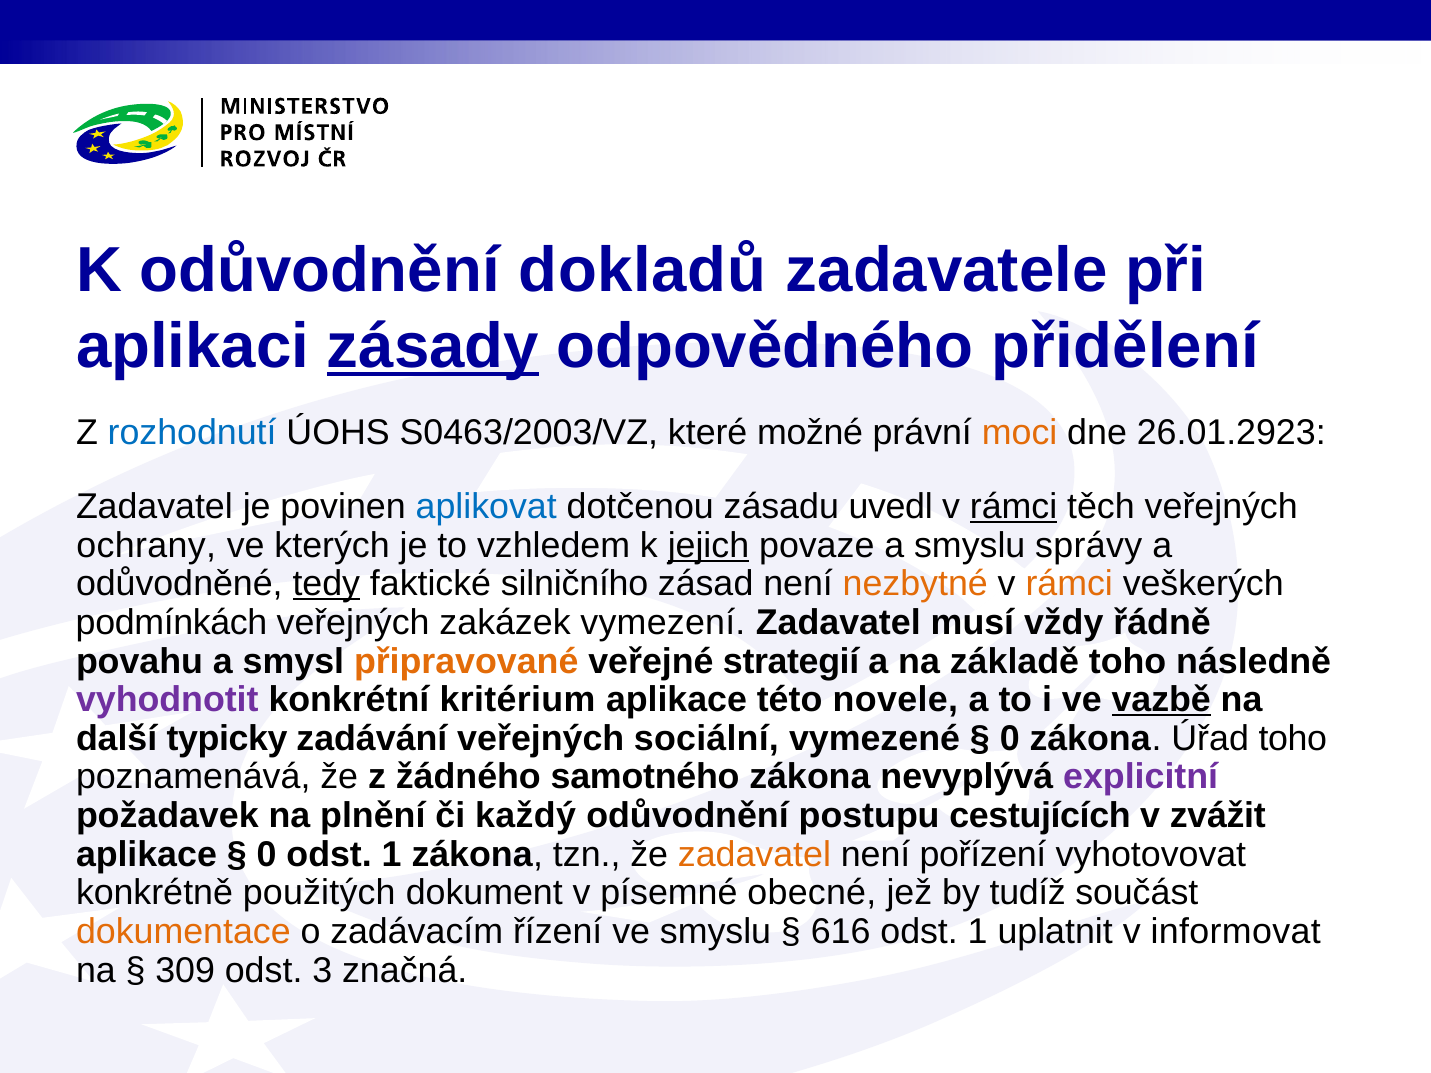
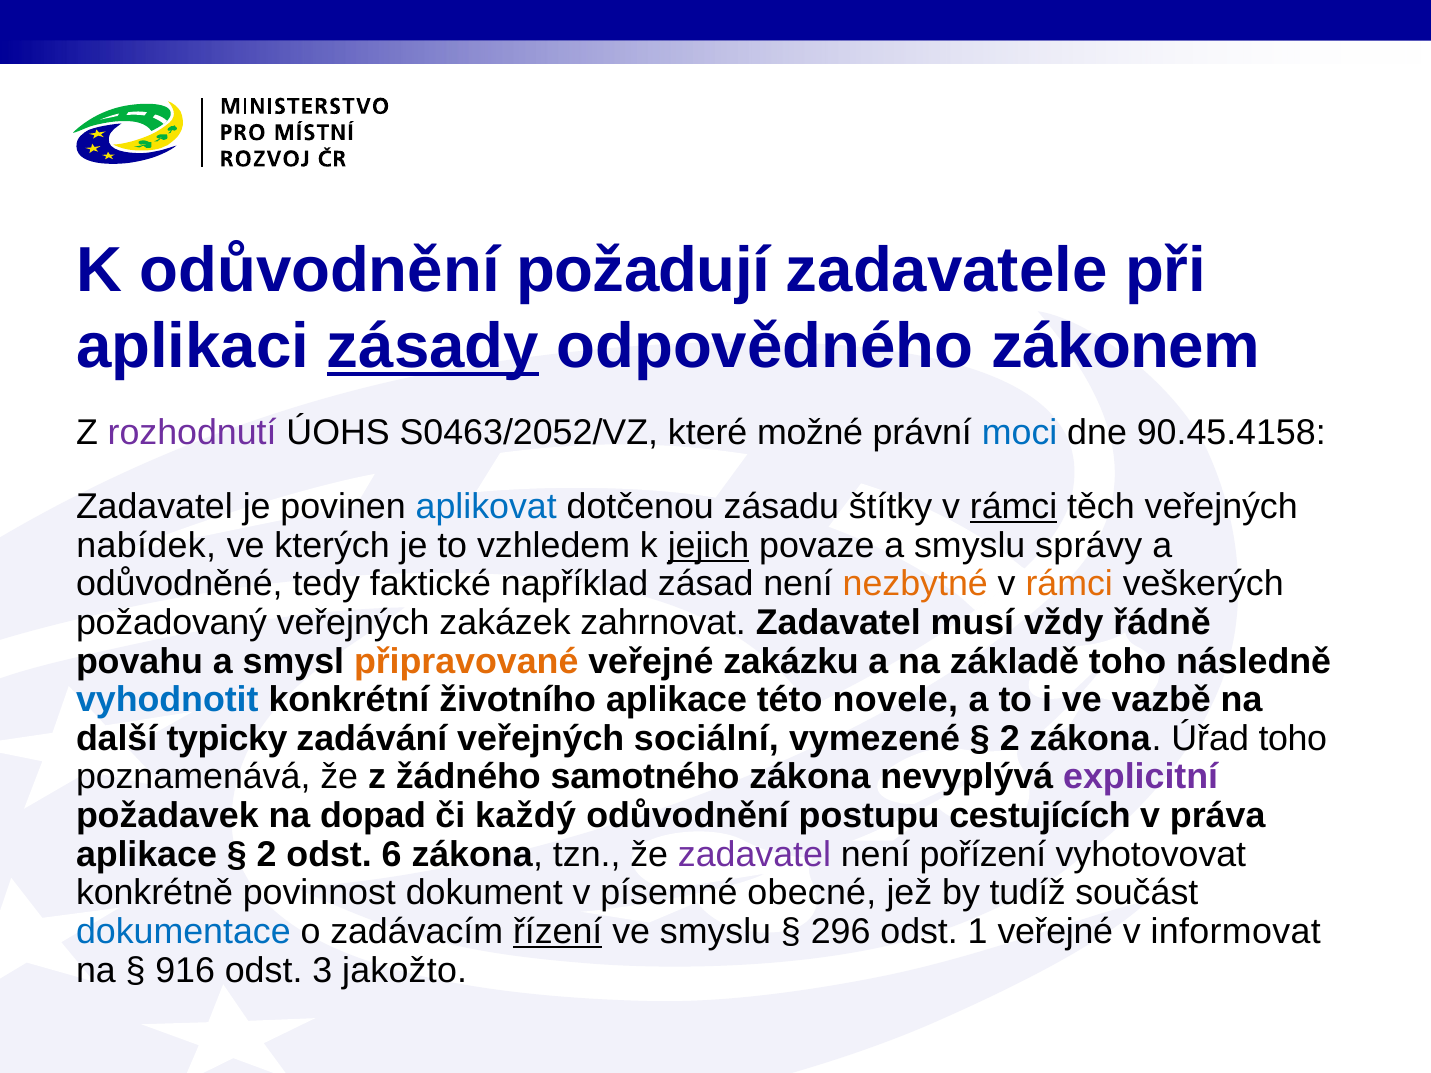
dokladů: dokladů -> požadují (643, 271)
přidělení: přidělení -> zákonem (1126, 347)
rozhodnutí colour: blue -> purple (192, 432)
S0463/2003/VZ: S0463/2003/VZ -> S0463/2052/VZ (529, 432)
moci colour: orange -> blue (1020, 432)
26.01.2923: 26.01.2923 -> 90.45.4158 (1231, 432)
uvedl: uvedl -> štítky (891, 507)
ochrany: ochrany -> nabídek (146, 545)
tedy underline: present -> none (326, 584)
silničního: silničního -> například (575, 584)
podmínkách: podmínkách -> požadovaný (171, 623)
vymezení: vymezení -> zahrnovat (663, 623)
strategií: strategií -> zakázku (791, 661)
vyhodnotit colour: purple -> blue (167, 700)
kritérium: kritérium -> životního (518, 700)
vazbě underline: present -> none (1161, 700)
0: 0 -> 2 (1010, 739)
plnění: plnění -> dopad (373, 816)
zvážit: zvážit -> práva (1218, 816)
0: 0 -> 2 (267, 855)
1: 1 -> 6 (391, 855)
zadavatel colour: orange -> purple (754, 855)
použitých: použitých -> povinnost (319, 893)
dokumentace colour: orange -> blue (183, 932)
řízení underline: none -> present (558, 932)
616: 616 -> 296 (841, 932)
1 uplatnit: uplatnit -> veřejné (1055, 932)
309: 309 -> 916 (185, 971)
značná: značná -> jakožto (405, 971)
